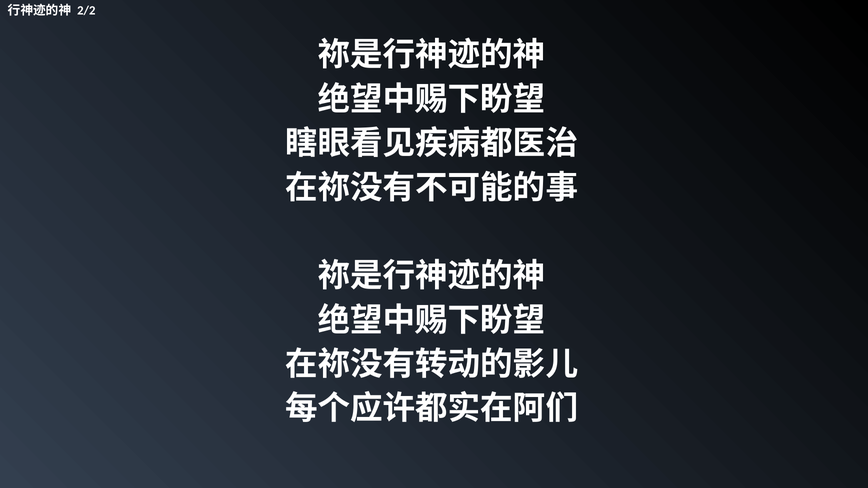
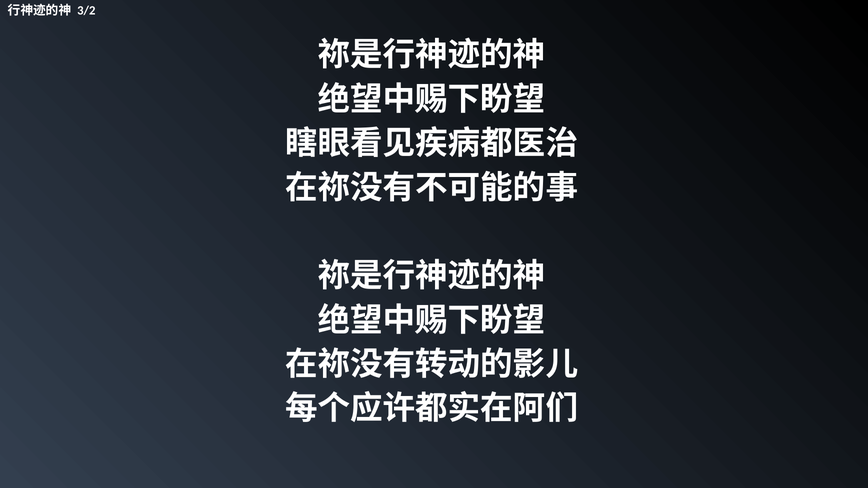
2/2: 2/2 -> 3/2 (86, 11)
